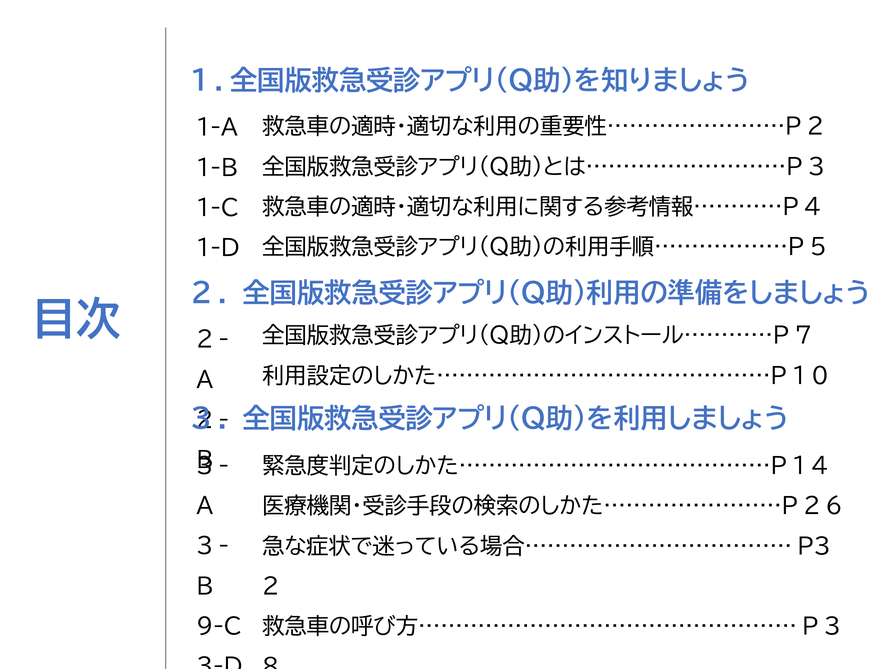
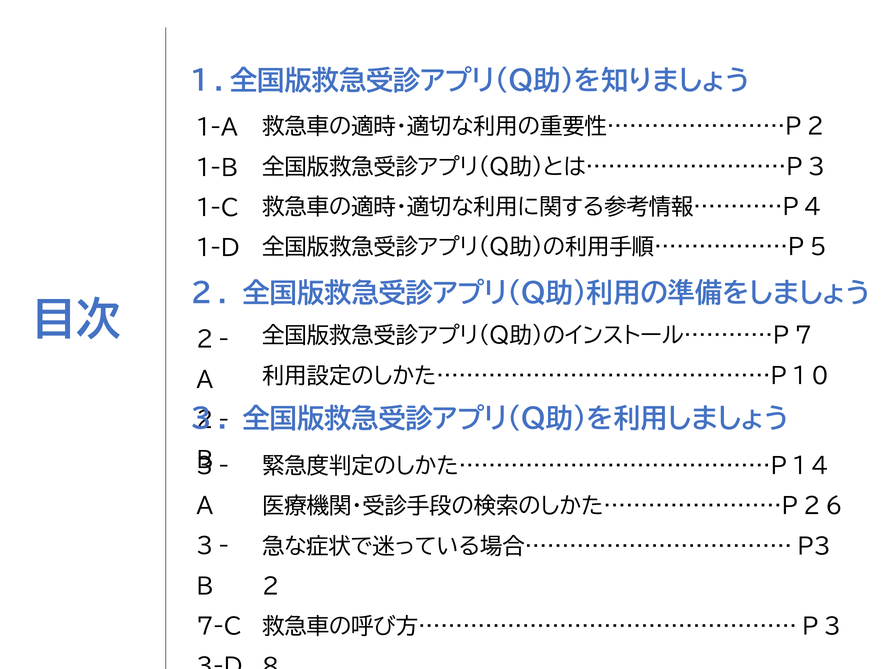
9-C: 9-C -> 7-C (219, 626)
